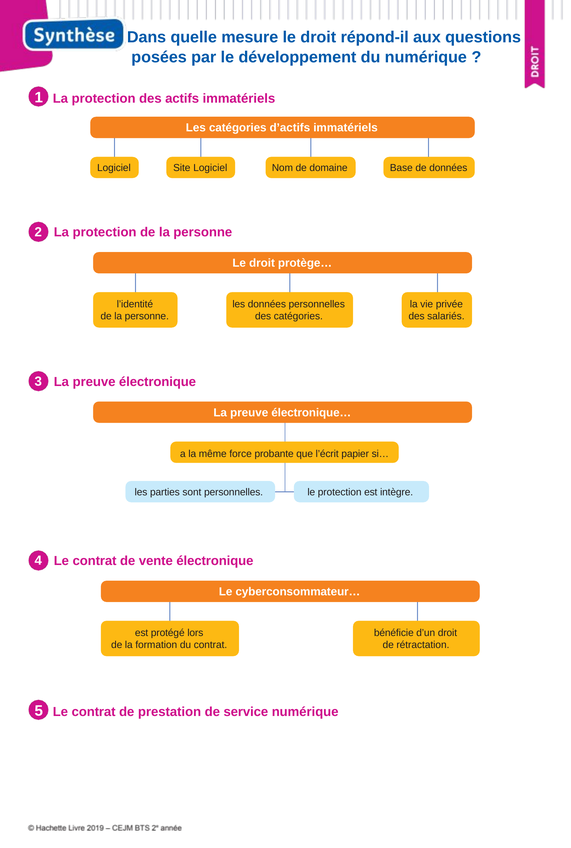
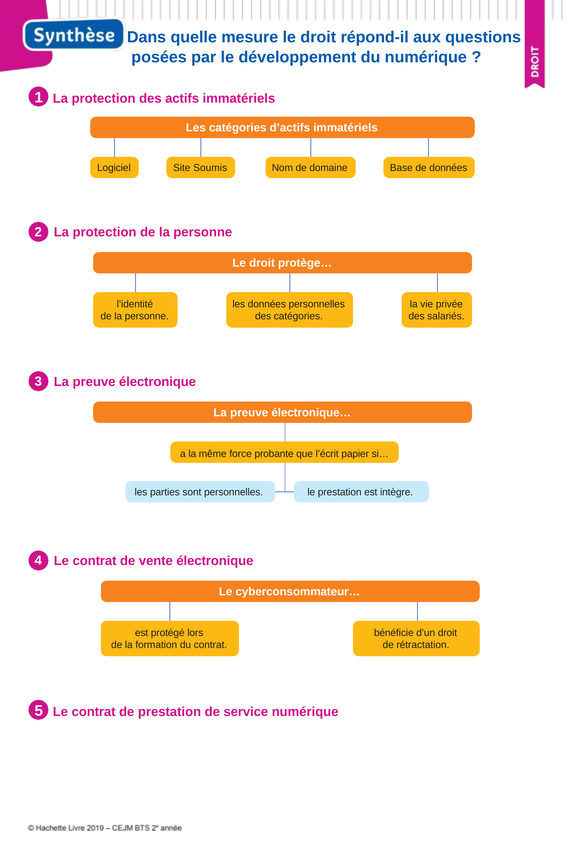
Site Logiciel: Logiciel -> Soumis (210, 168)
le protection: protection -> prestation (340, 492)
